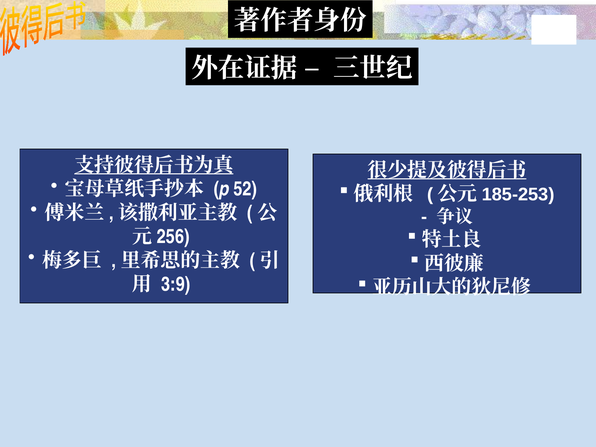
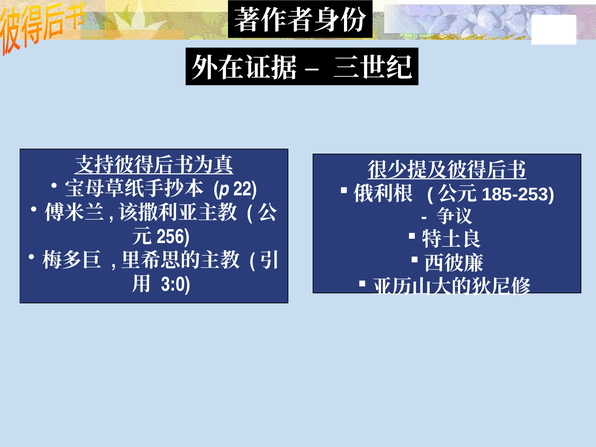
52: 52 -> 22 (245, 189)
3:9: 3:9 -> 3:0 (176, 284)
